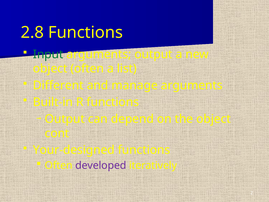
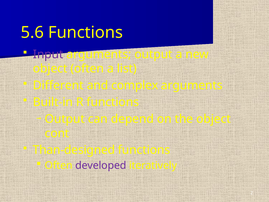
2.8: 2.8 -> 5.6 (32, 33)
Input colour: green -> purple (48, 54)
manage: manage -> complex (135, 85)
Your-designed: Your-designed -> Than-designed (74, 150)
